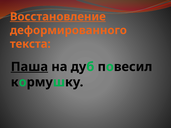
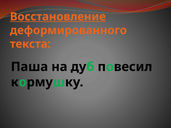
Паша underline: present -> none (29, 67)
